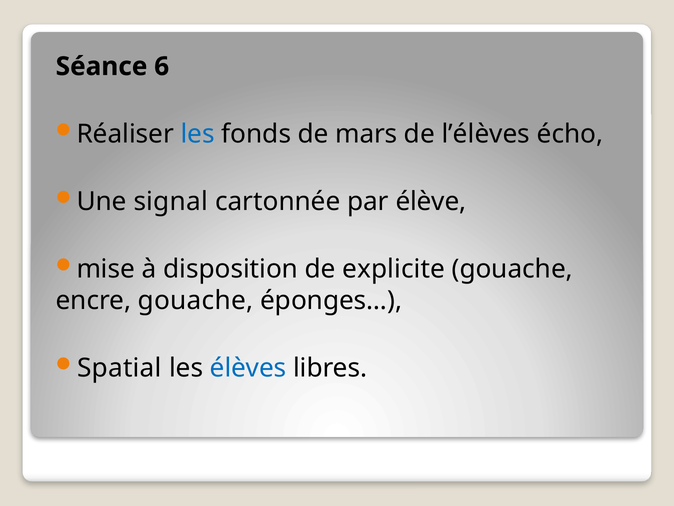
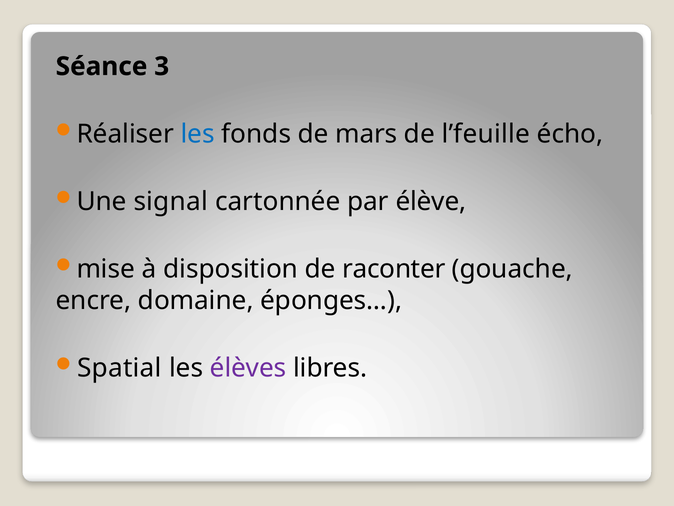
6: 6 -> 3 (162, 66)
l’élèves: l’élèves -> l’feuille (486, 134)
explicite: explicite -> raconter (394, 269)
encre gouache: gouache -> domaine (196, 300)
élèves colour: blue -> purple (248, 368)
